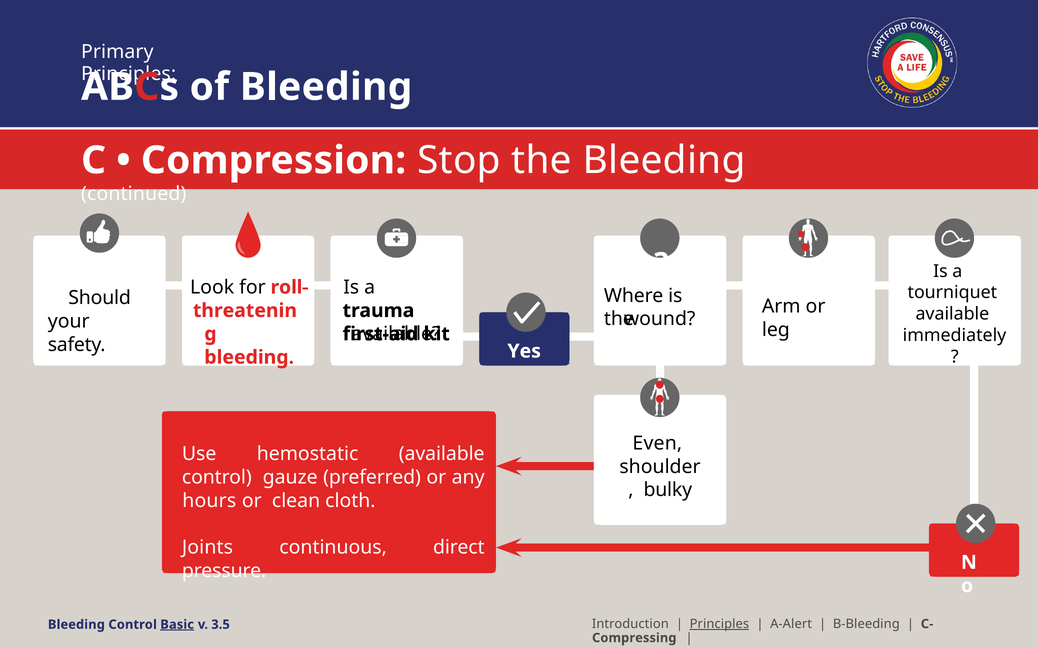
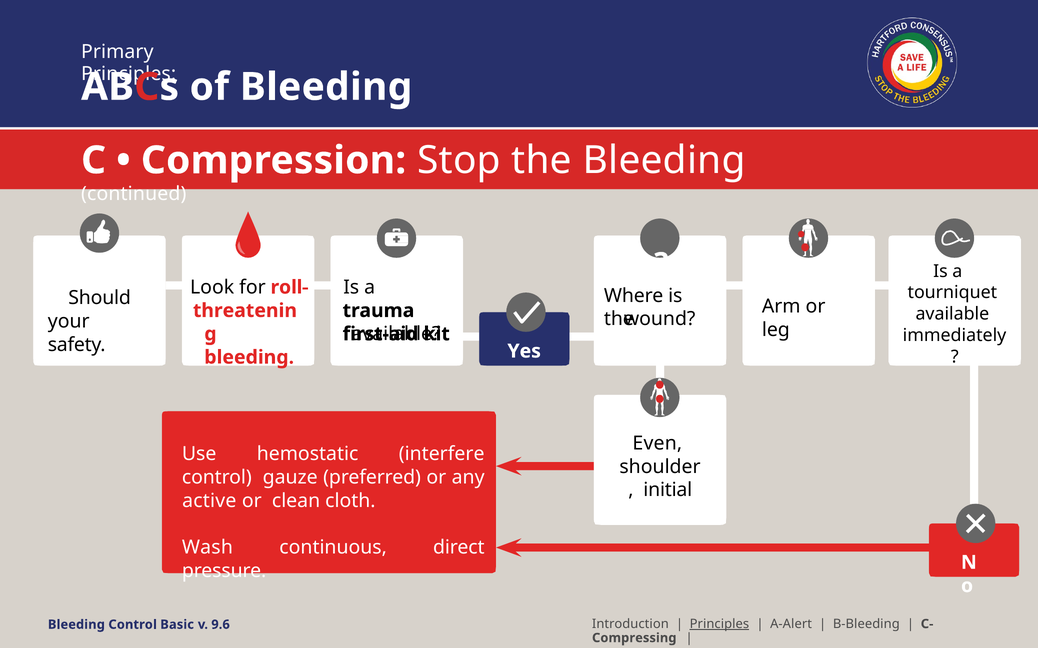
hemostatic available: available -> interfere (442, 454)
bulky: bulky -> initial (668, 491)
hours: hours -> active (209, 501)
Joints: Joints -> Wash (207, 548)
Basic underline: present -> none (177, 625)
3.5: 3.5 -> 9.6 (221, 625)
